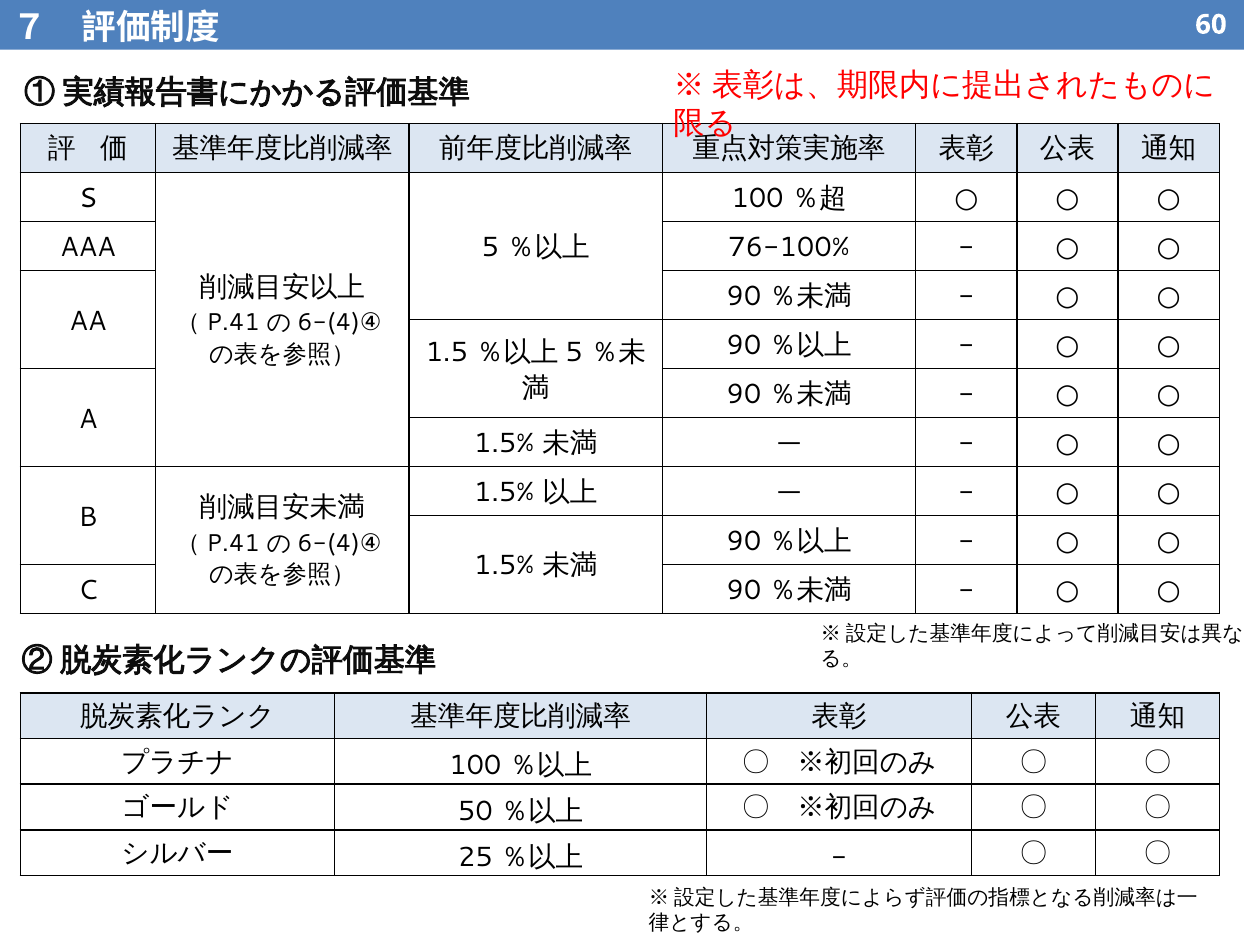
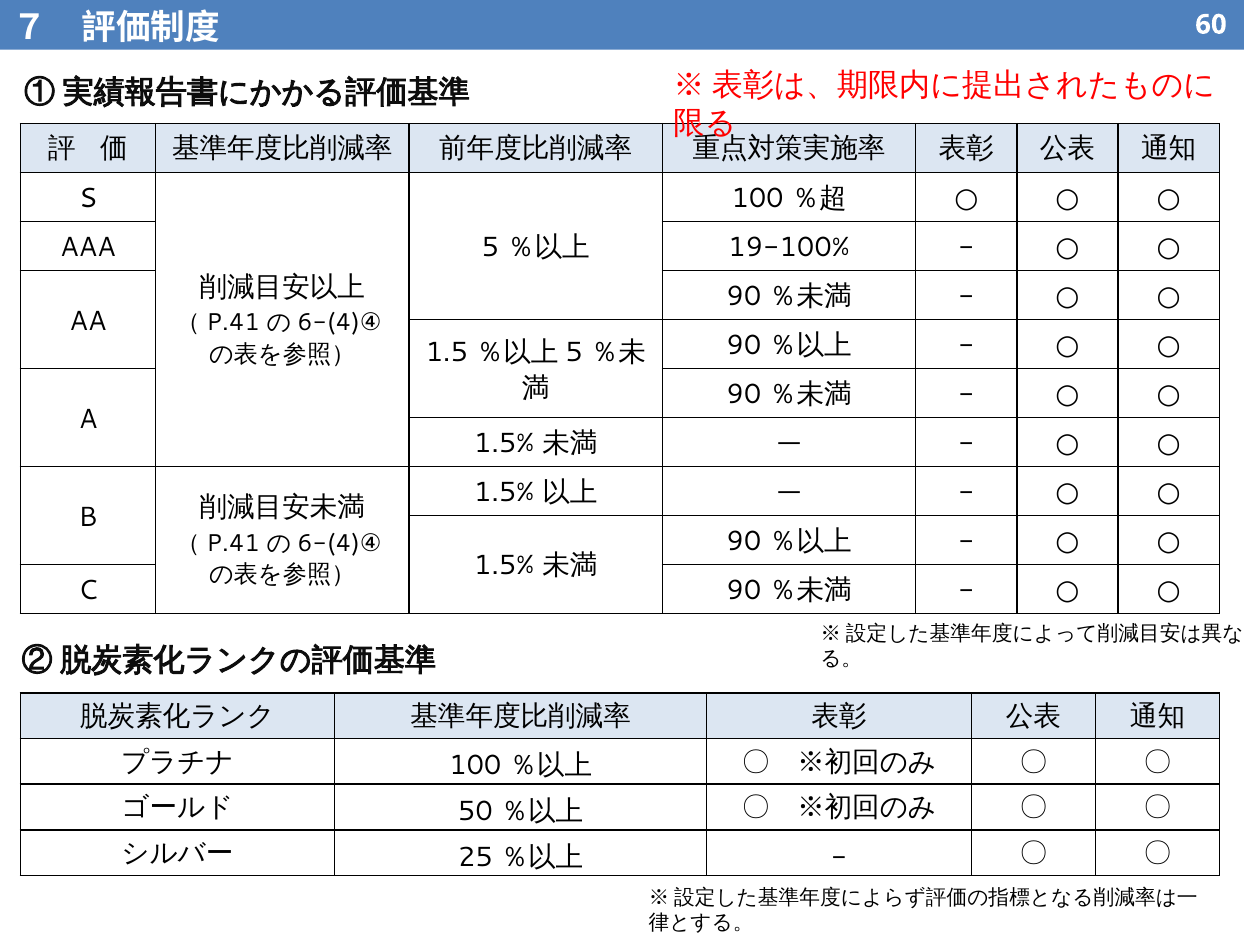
76-100%: 76-100% -> 19-100% (789, 248)
